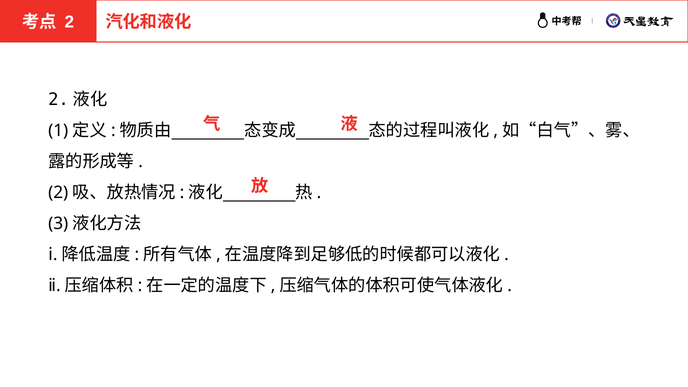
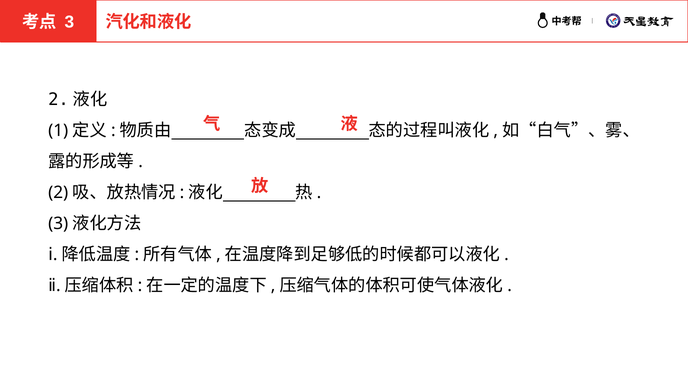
2: 2 -> 3 (69, 22)
